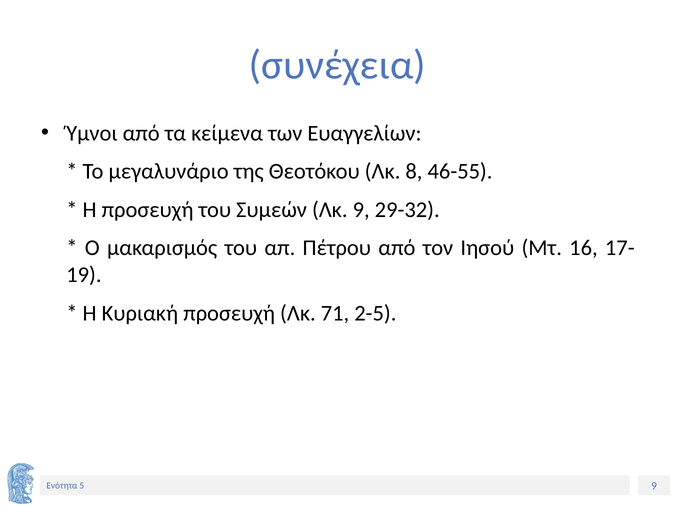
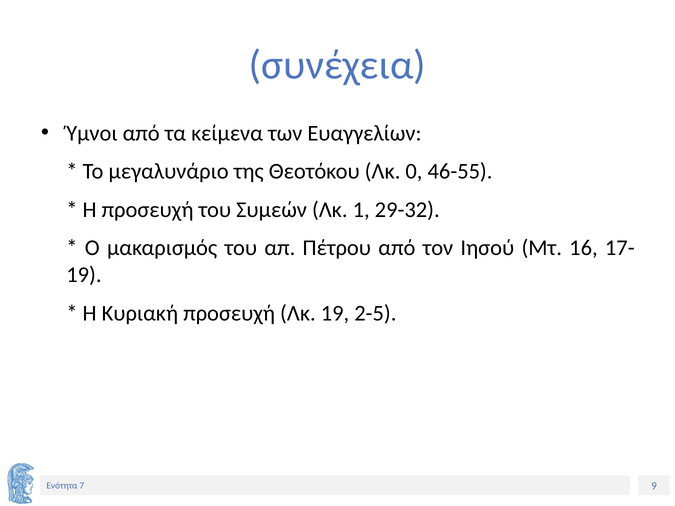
8: 8 -> 0 (414, 172)
Λκ 9: 9 -> 1 (361, 210)
Λκ 71: 71 -> 19 (335, 313)
5: 5 -> 7 (82, 486)
